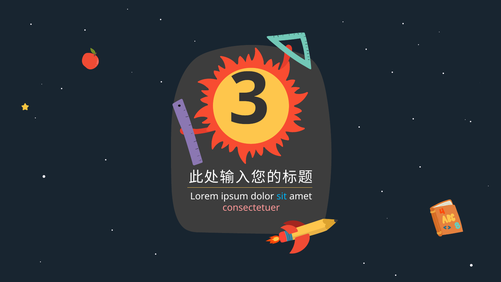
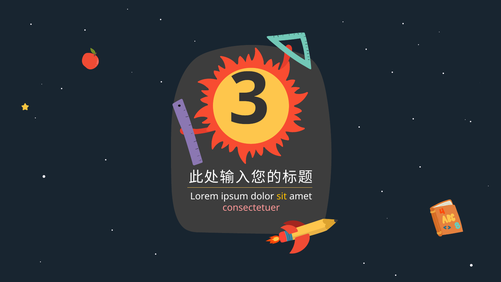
sit colour: light blue -> yellow (282, 196)
